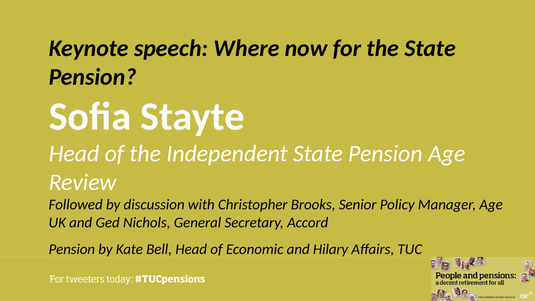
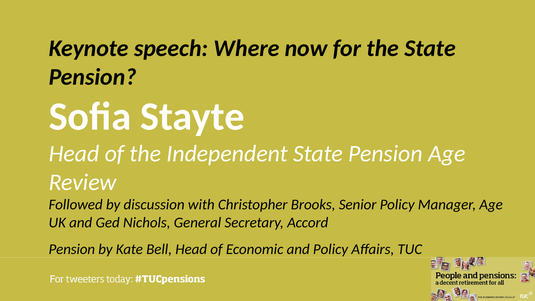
and Hilary: Hilary -> Policy (331, 249)
